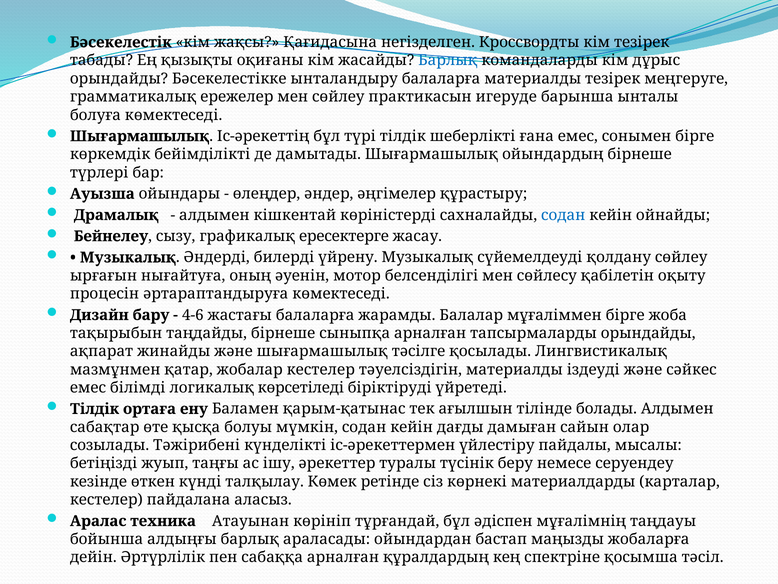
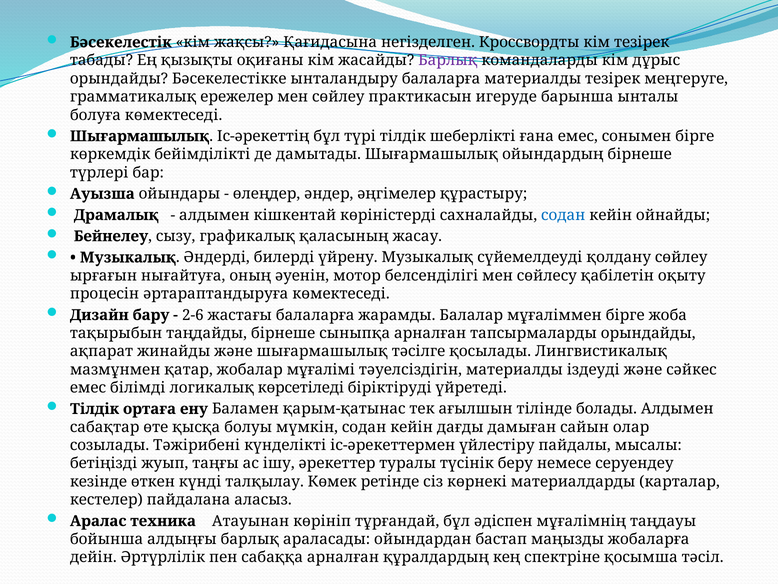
Барлық colour: blue -> purple (448, 60)
ересектерге: ересектерге -> қаласының (344, 236)
4-6: 4-6 -> 2-6 (193, 315)
жобалар кестелер: кестелер -> мұғалімі (321, 369)
